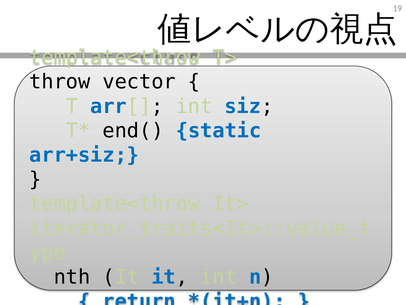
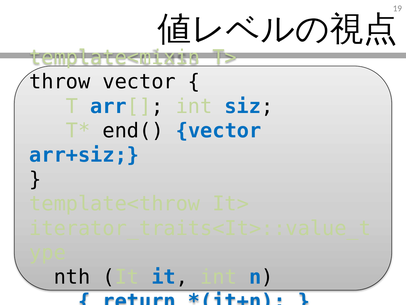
template<throw: template<throw -> template<mixin (115, 57)
end( static: static -> vector (219, 130)
